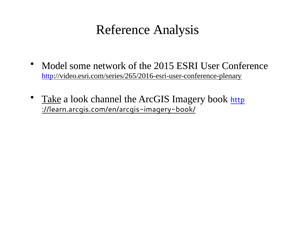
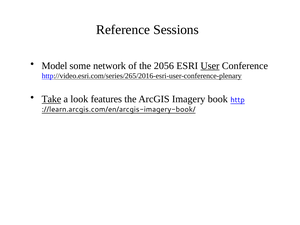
Analysis: Analysis -> Sessions (176, 30)
2015: 2015 -> 2056 (164, 66)
User underline: none -> present (210, 66)
channel: channel -> features (106, 99)
